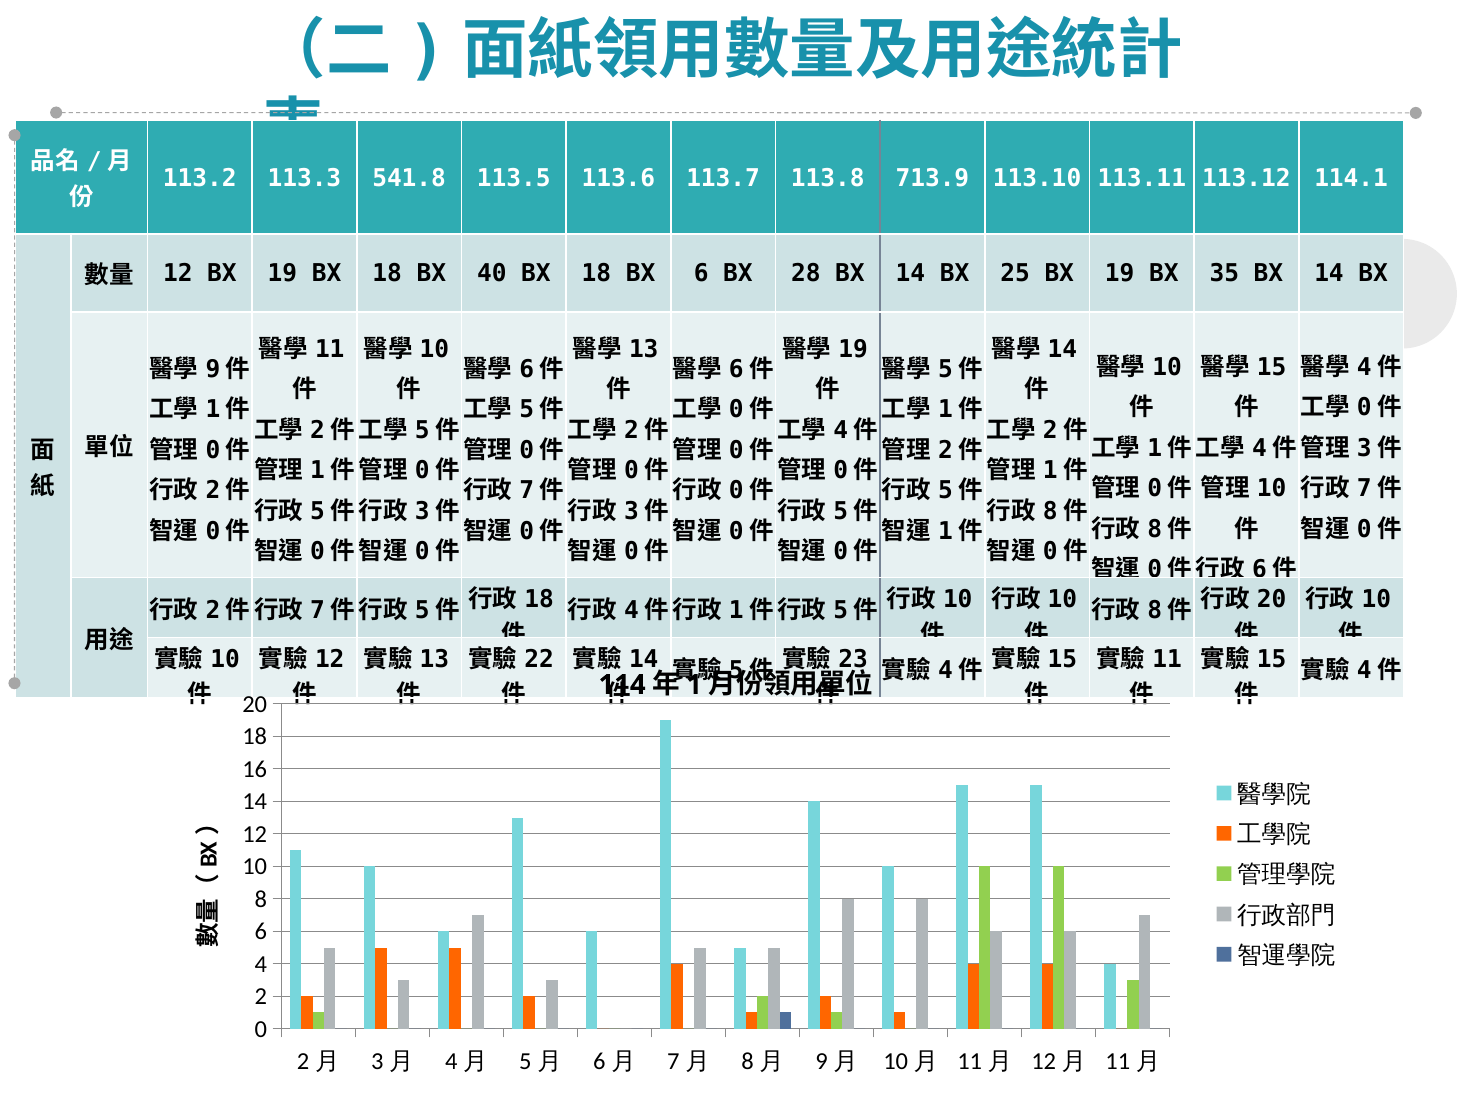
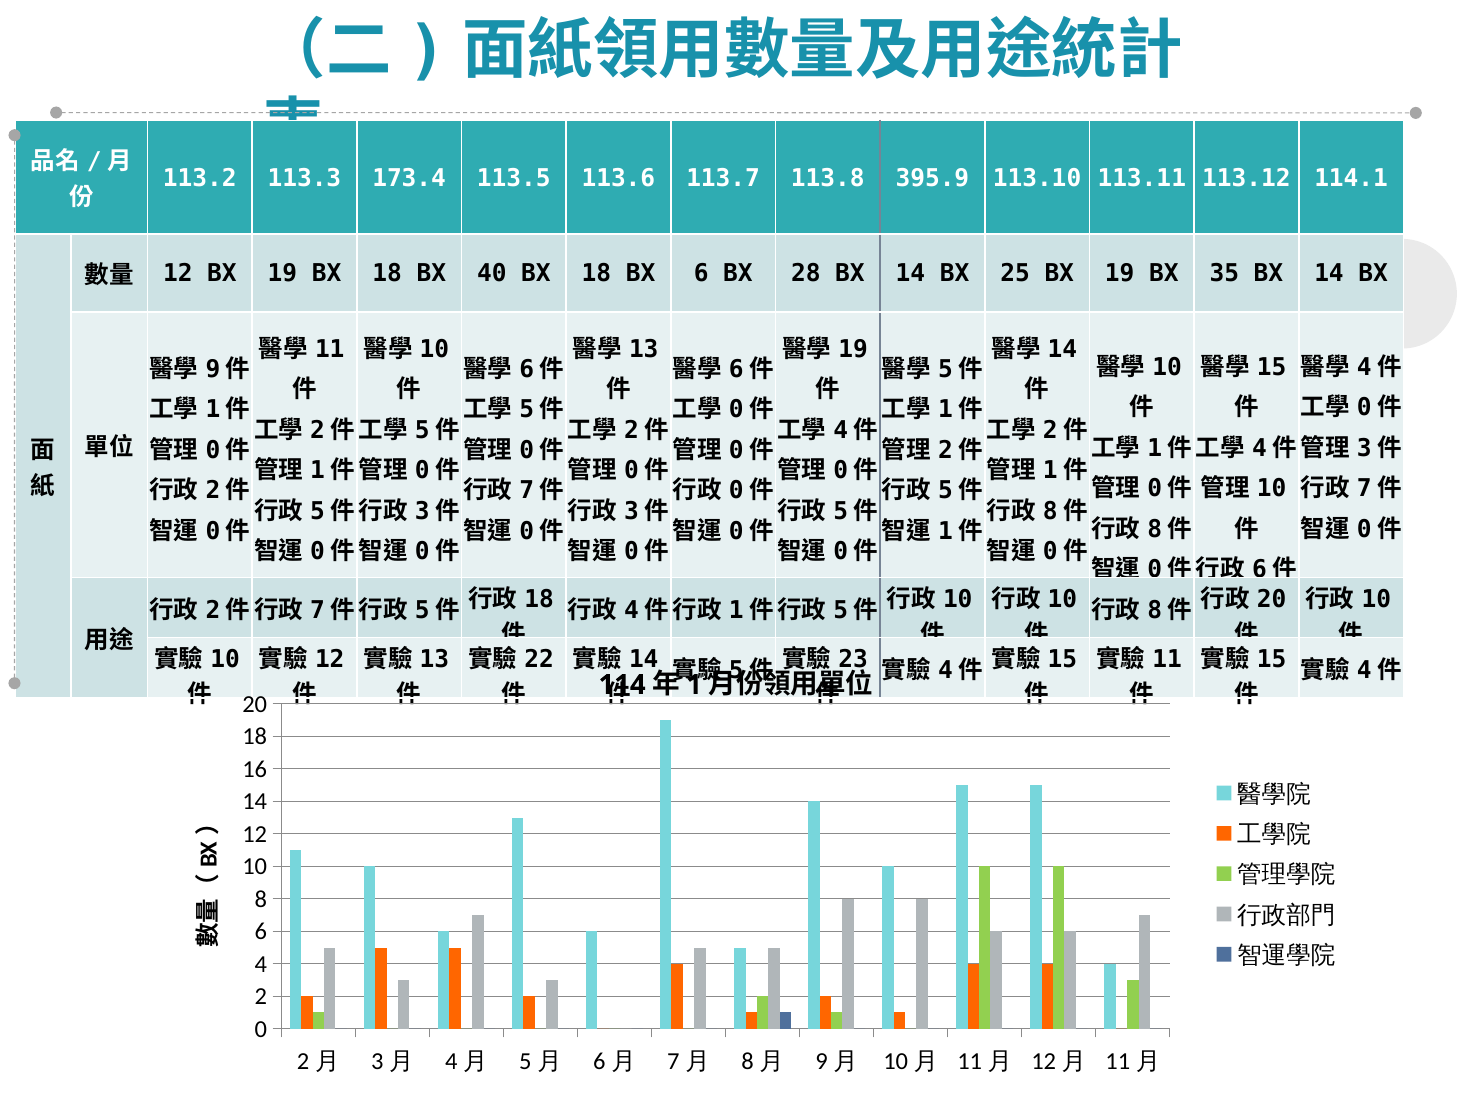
541.8: 541.8 -> 173.4 (409, 178)
713.9: 713.9 -> 395.9 (932, 178)
